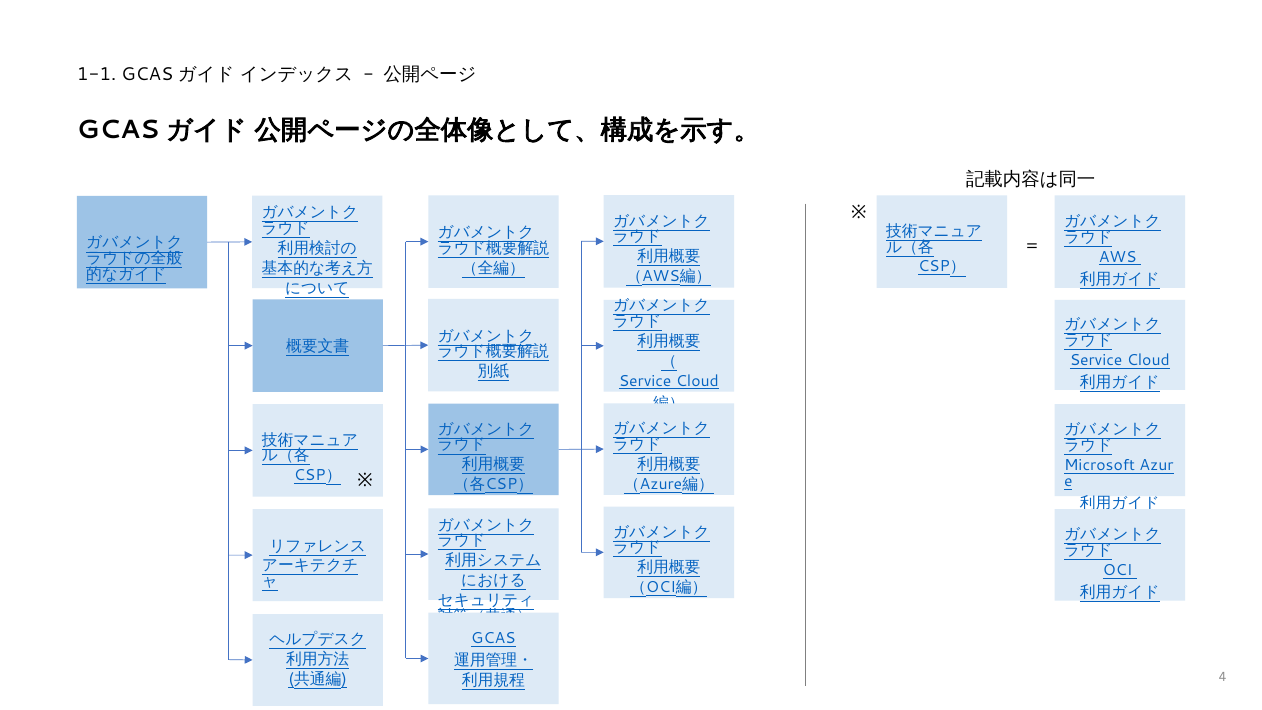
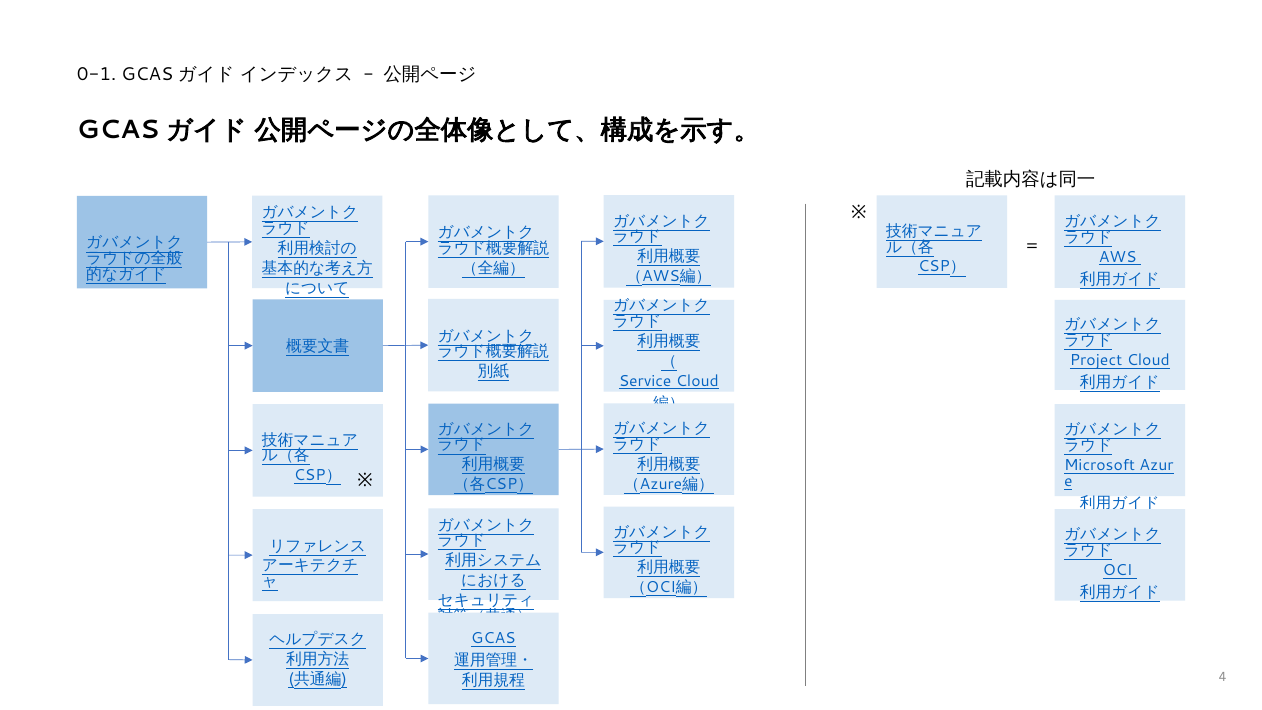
1-1: 1-1 -> 0-1 (97, 74)
Service: Service -> Project (1096, 360)
